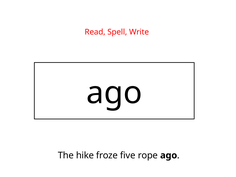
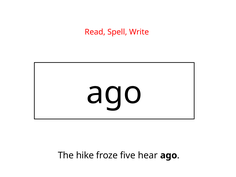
rope: rope -> hear (148, 155)
